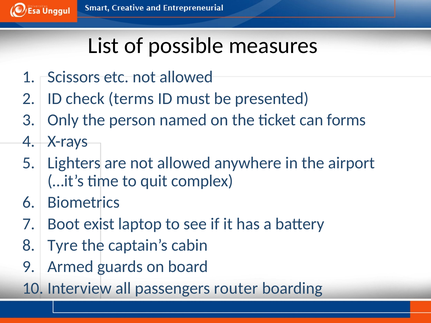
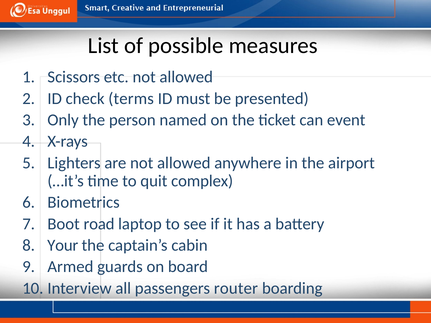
forms: forms -> event (346, 120)
exist: exist -> road (99, 224)
Tyre: Tyre -> Your (63, 246)
